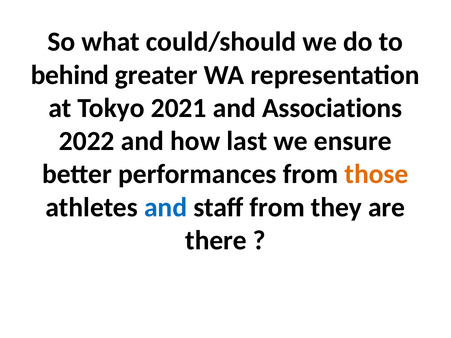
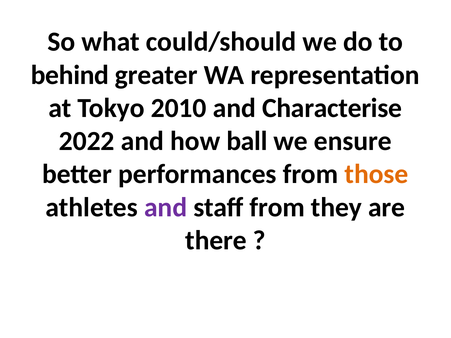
2021: 2021 -> 2010 (179, 108)
Associations: Associations -> Characterise (332, 108)
last: last -> ball (247, 141)
and colour: blue -> purple (166, 207)
